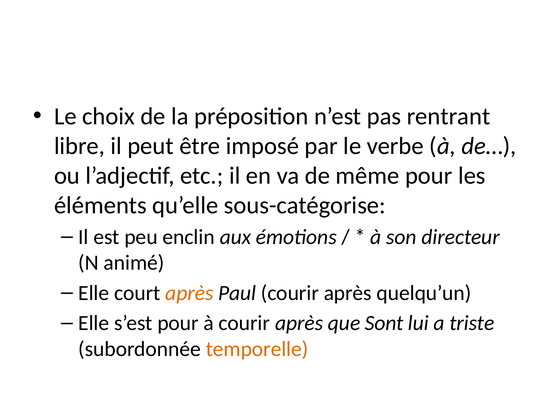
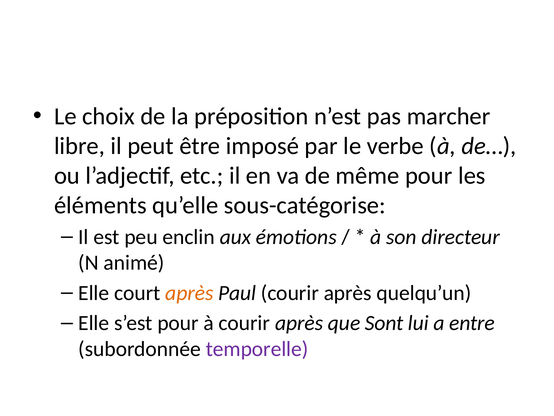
rentrant: rentrant -> marcher (449, 116)
triste: triste -> entre (472, 323)
temporelle colour: orange -> purple (257, 349)
